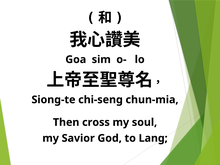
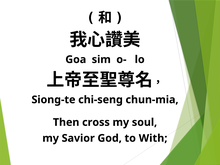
Lang: Lang -> With (153, 138)
